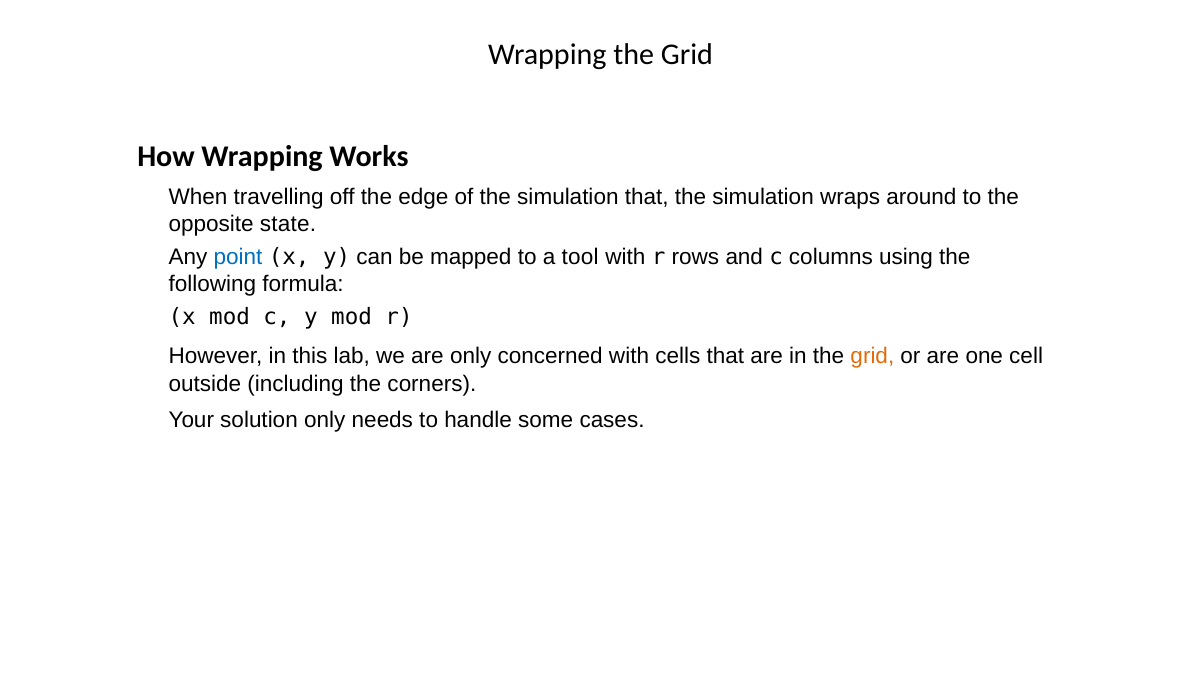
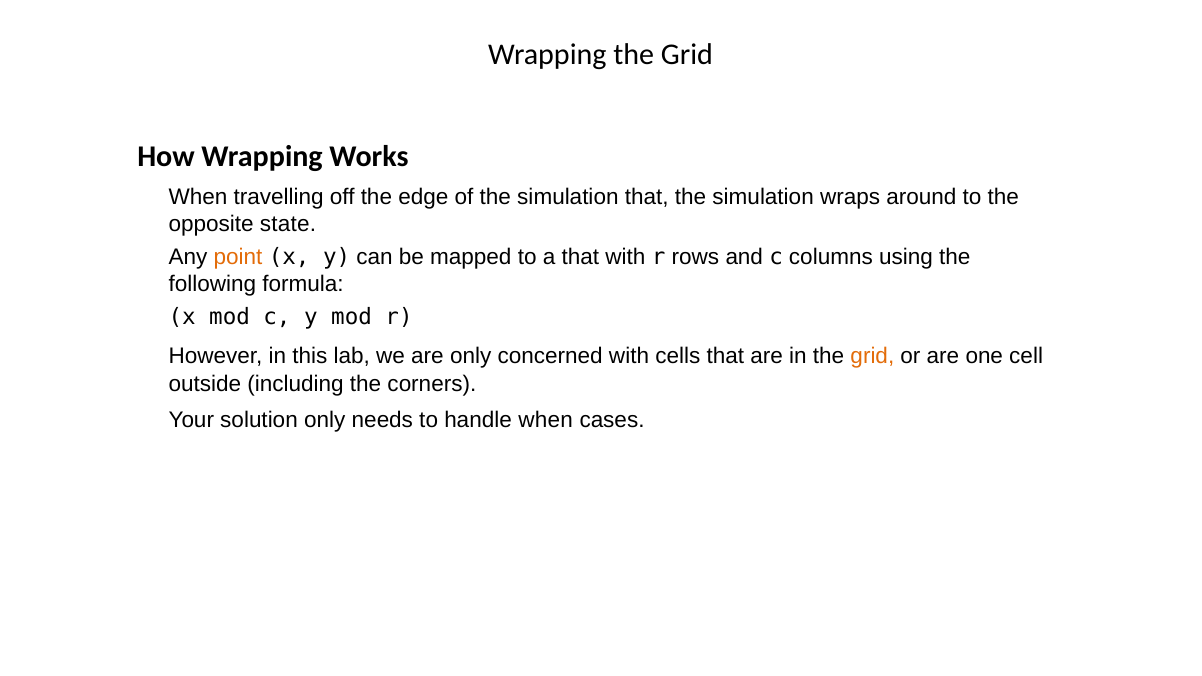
point colour: blue -> orange (238, 257)
a tool: tool -> that (580, 257)
handle some: some -> when (546, 420)
